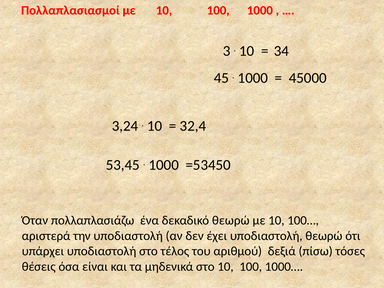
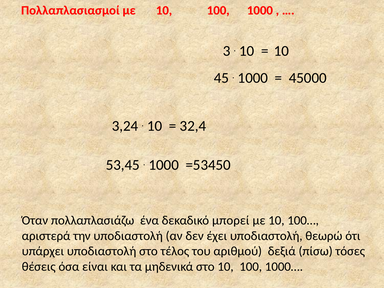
34: 34 -> 10 (281, 51)
δεκαδικό θεωρώ: θεωρώ -> μπορεί (231, 220)
